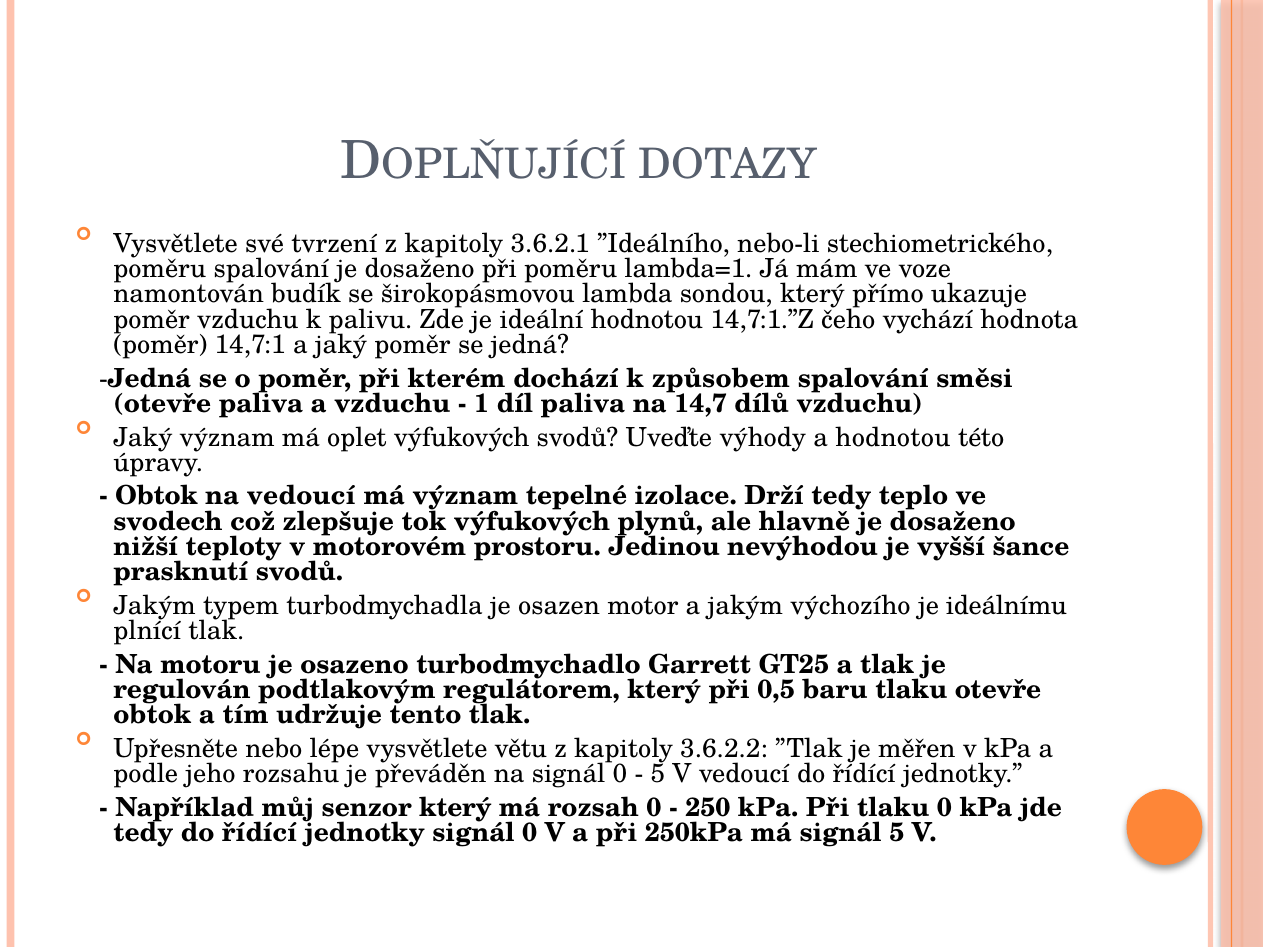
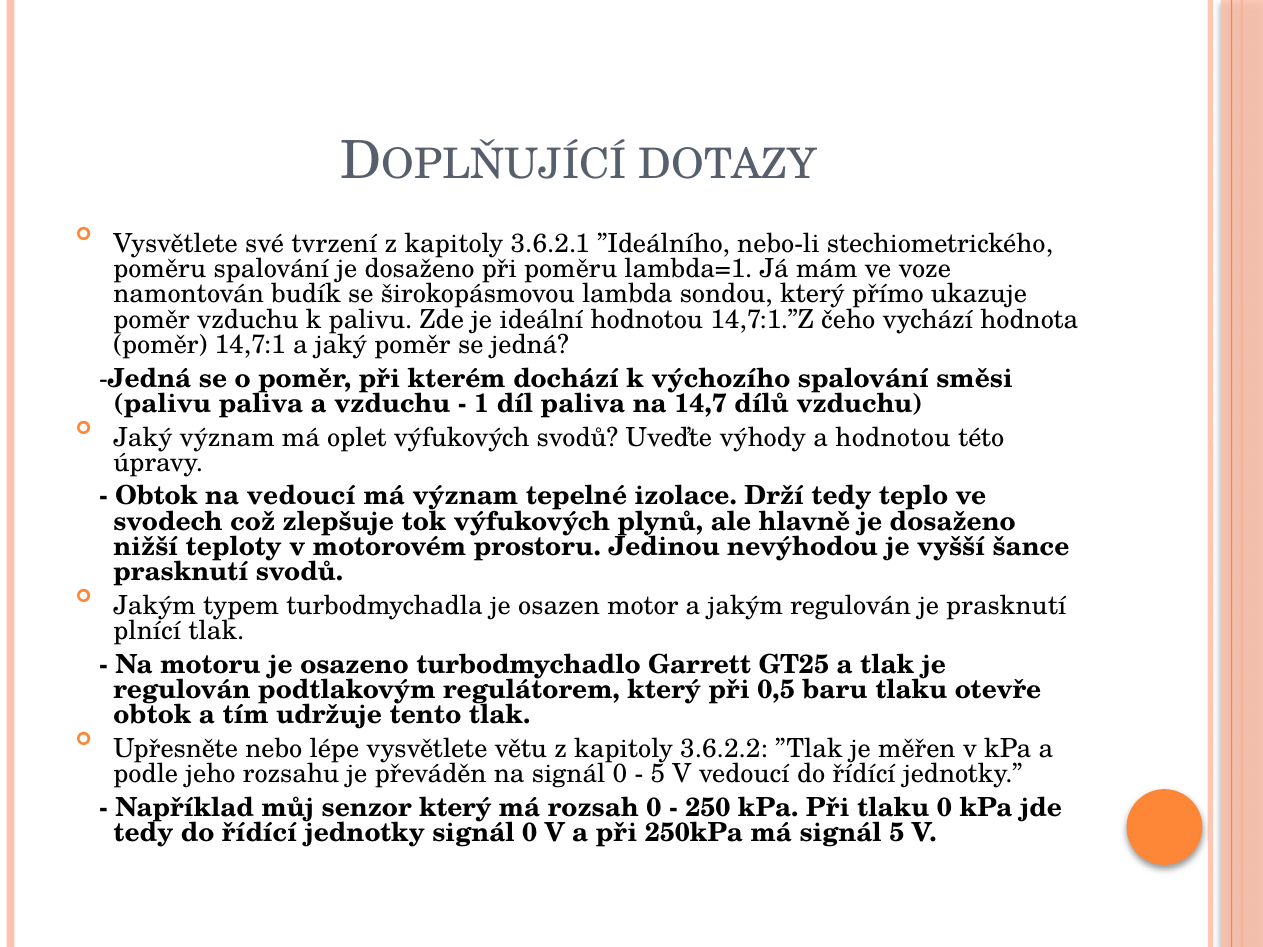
způsobem: způsobem -> výchozího (721, 379)
otevře: otevře -> palivu (162, 404)
jakým výchozího: výchozího -> regulován (851, 606)
je ideálnímu: ideálnímu -> prasknutí (1006, 606)
